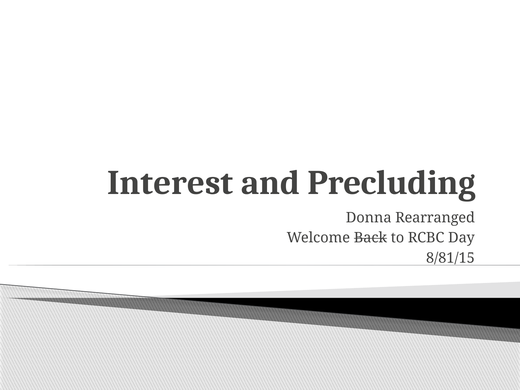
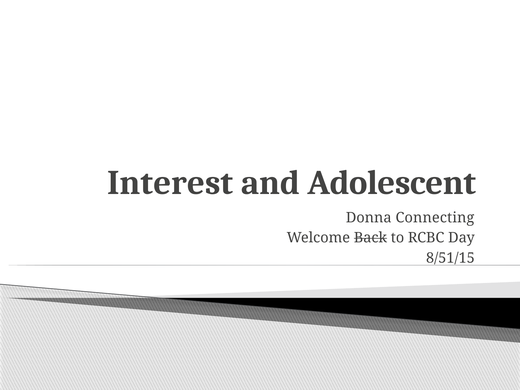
Precluding: Precluding -> Adolescent (392, 183)
Rearranged: Rearranged -> Connecting (435, 218)
8/81/15: 8/81/15 -> 8/51/15 (450, 258)
